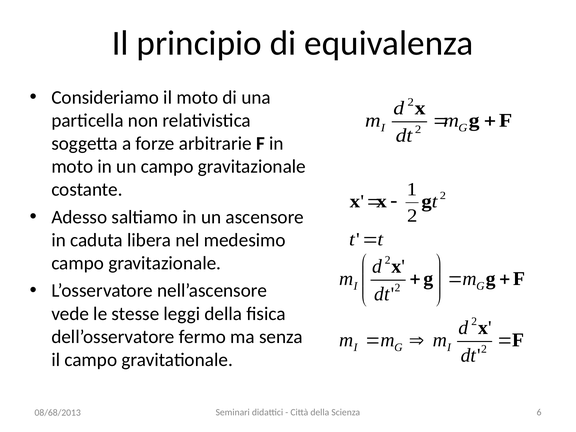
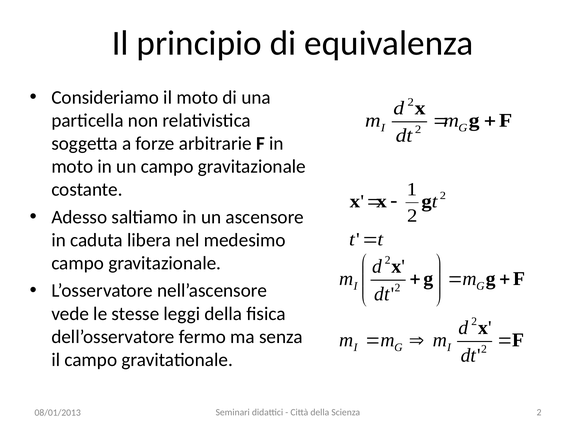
Scienza 6: 6 -> 2 (539, 412)
08/68/2013: 08/68/2013 -> 08/01/2013 (58, 413)
